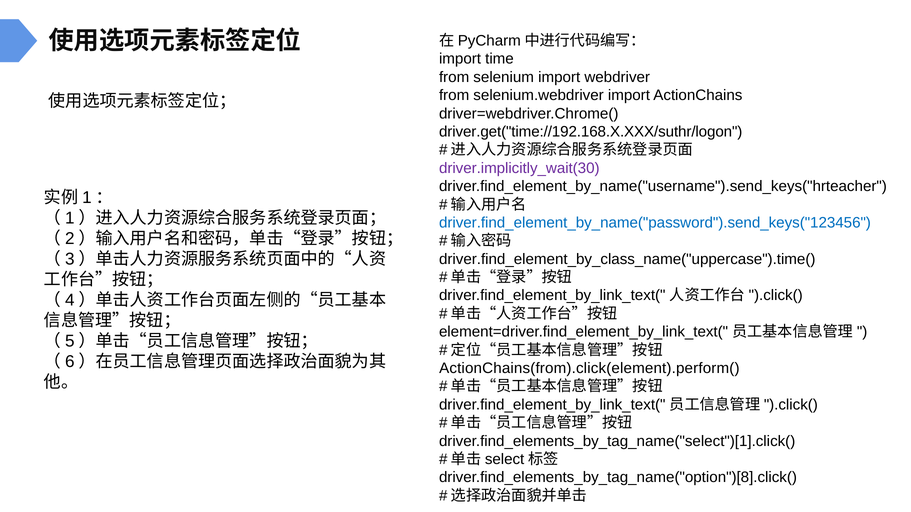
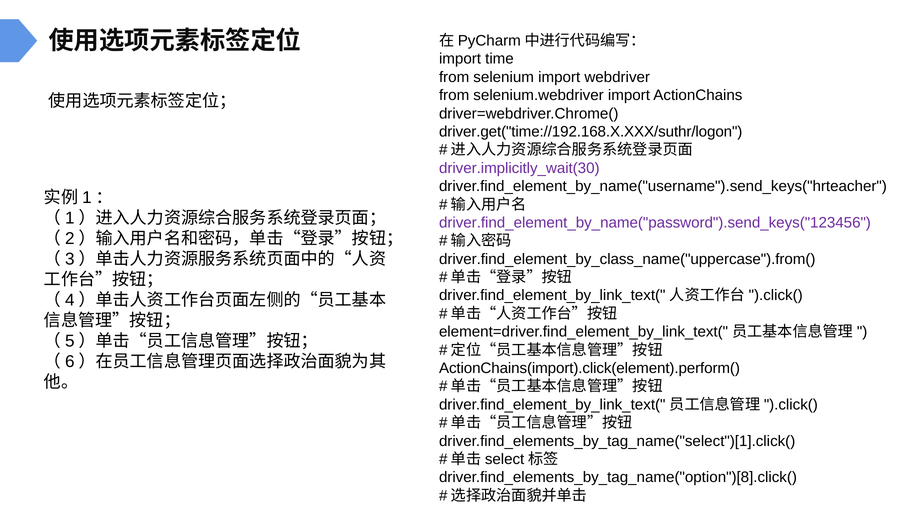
driver.find_element_by_name("password").send_keys("123456 colour: blue -> purple (655, 223)
driver.find_element_by_class_name("uppercase").time(: driver.find_element_by_class_name("uppercase").time( -> driver.find_element_by_class_name("uppercase").from( (627, 259)
ActionChains(from).click(element).perform(: ActionChains(from).click(element).perform( -> ActionChains(import).click(element).perform( (589, 369)
